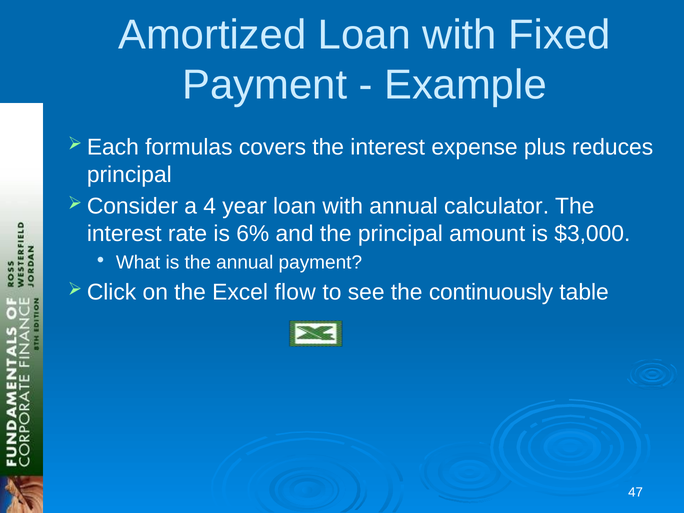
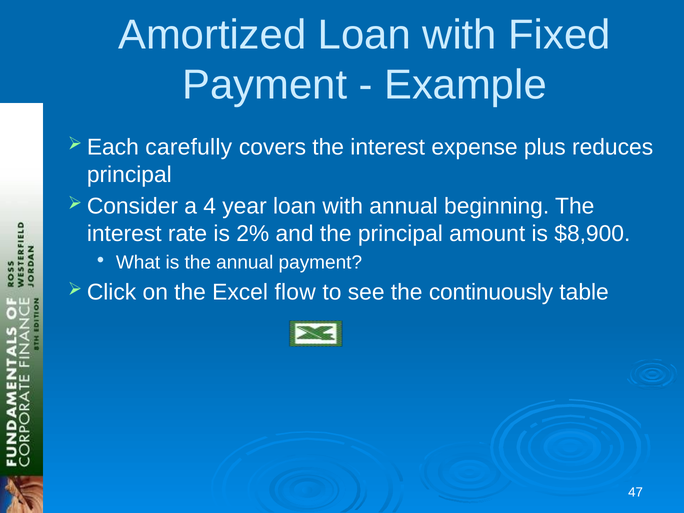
formulas: formulas -> carefully (189, 147)
calculator: calculator -> beginning (497, 206)
6%: 6% -> 2% (253, 234)
$3,000: $3,000 -> $8,900 (592, 234)
